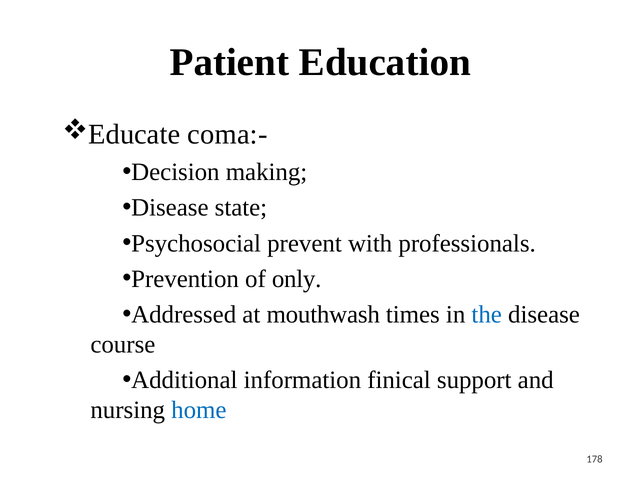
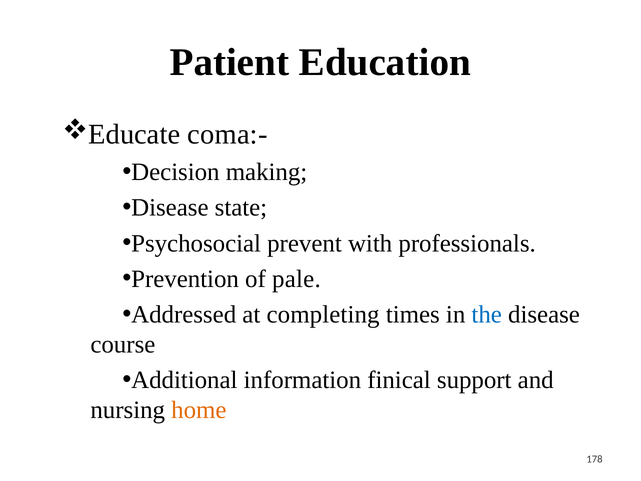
only: only -> pale (296, 279)
mouthwash: mouthwash -> completing (323, 314)
home colour: blue -> orange (199, 410)
